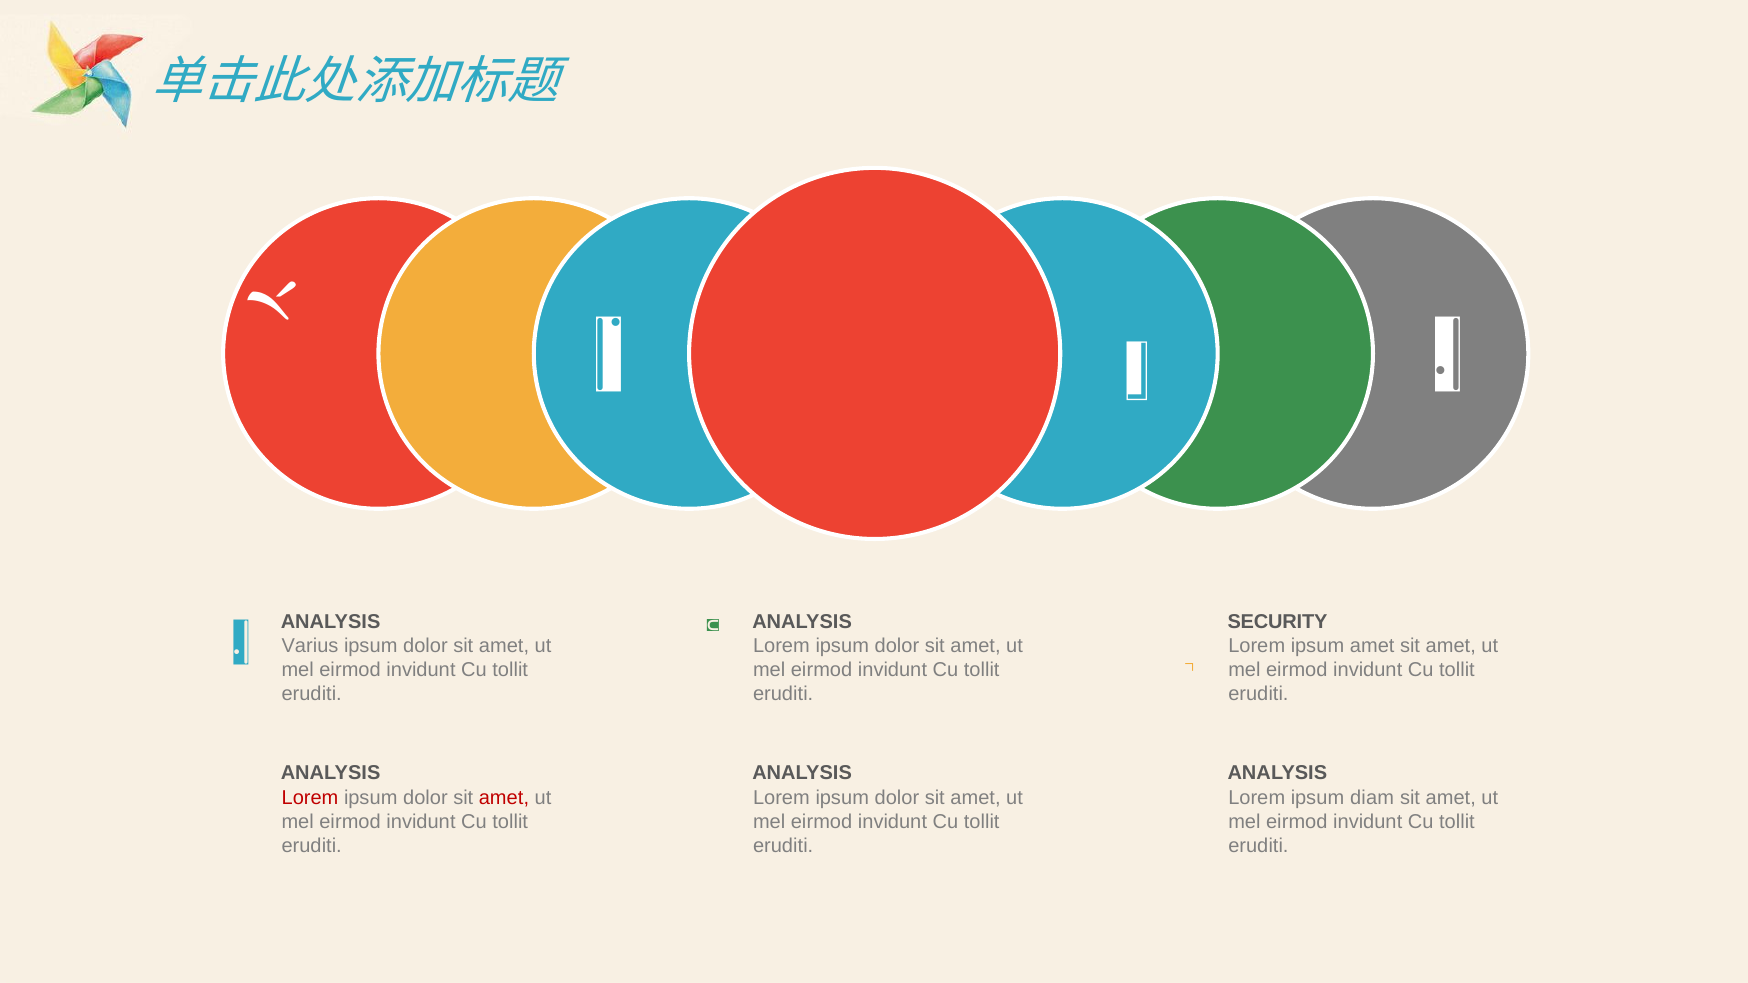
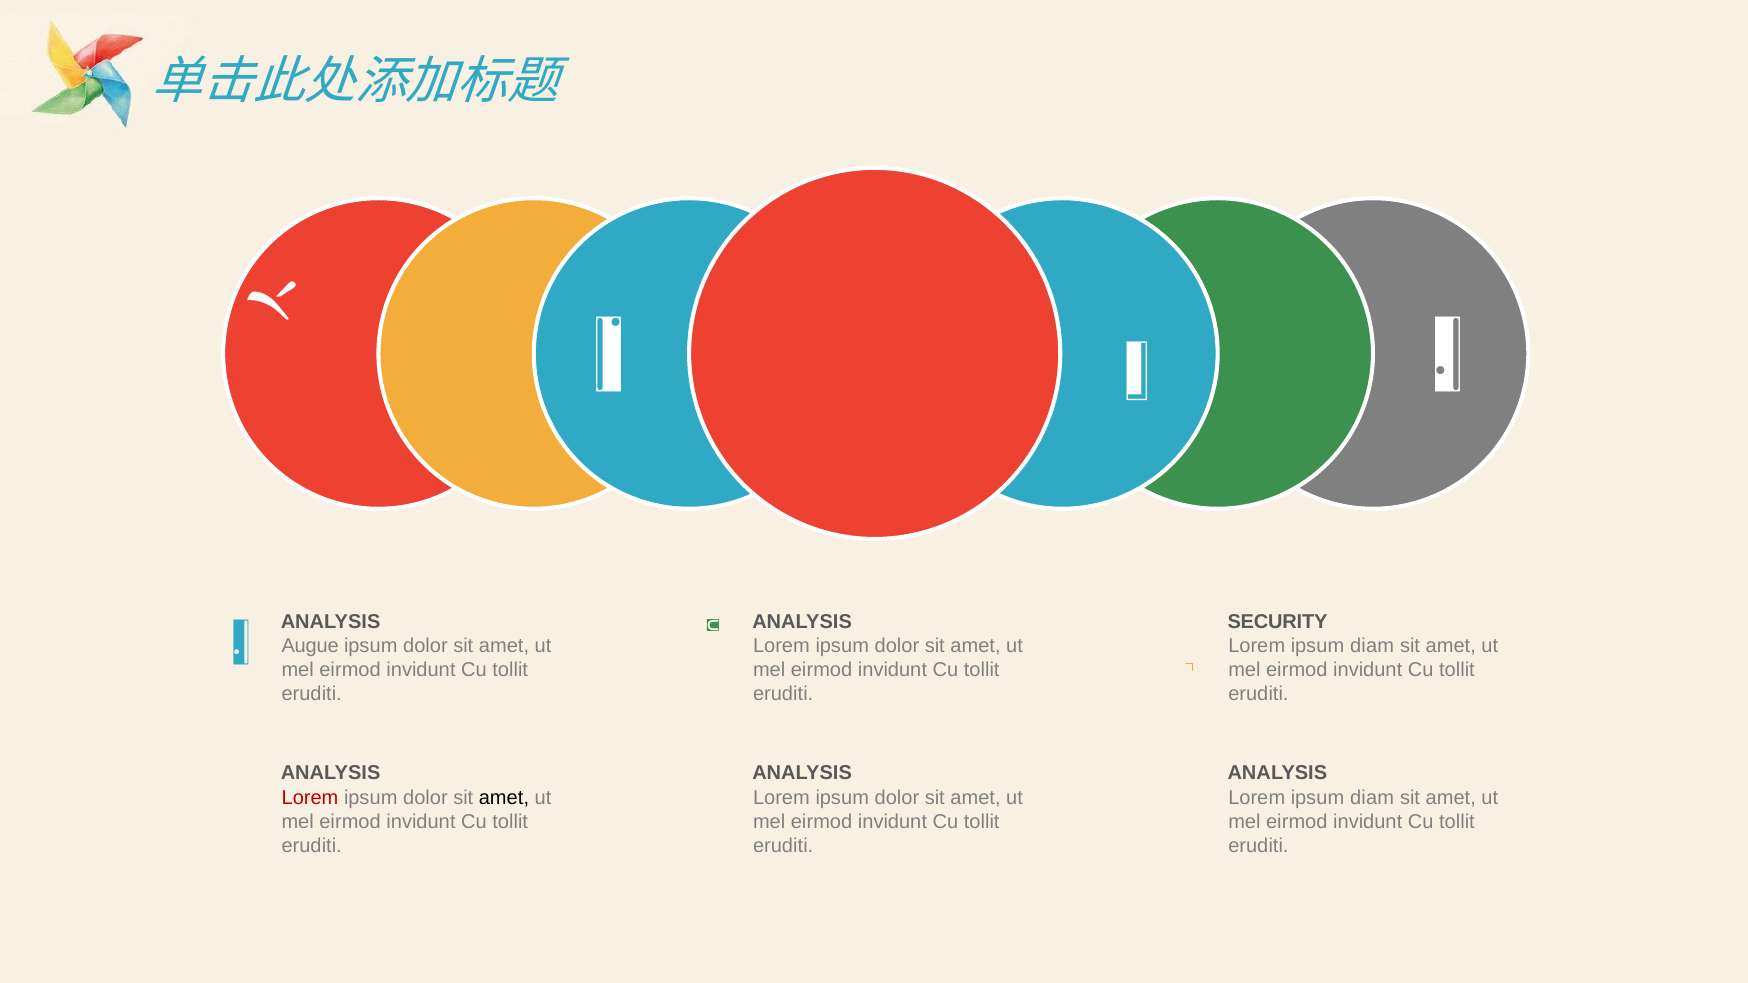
Varius: Varius -> Augue (310, 646)
amet: amet -> diam (1372, 646)
amet colour: red -> black (504, 798)
